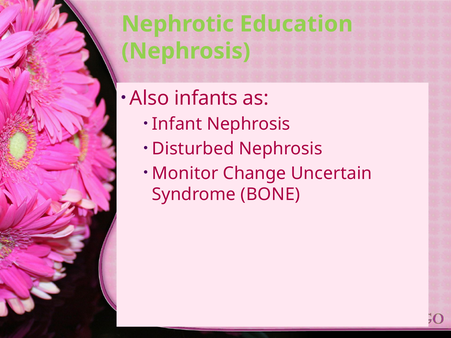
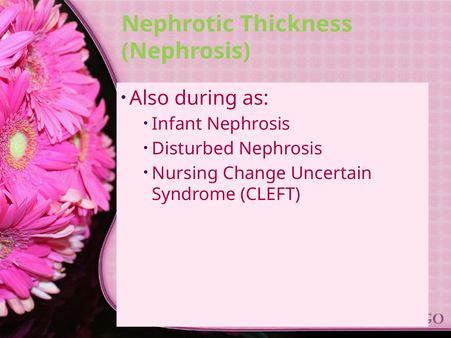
Education: Education -> Thickness (296, 24)
infants: infants -> during (206, 98)
Monitor: Monitor -> Nursing (185, 173)
BONE: BONE -> CLEFT (270, 194)
